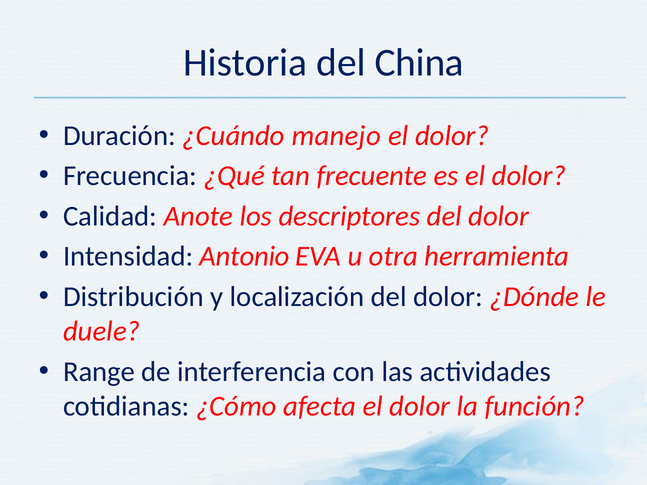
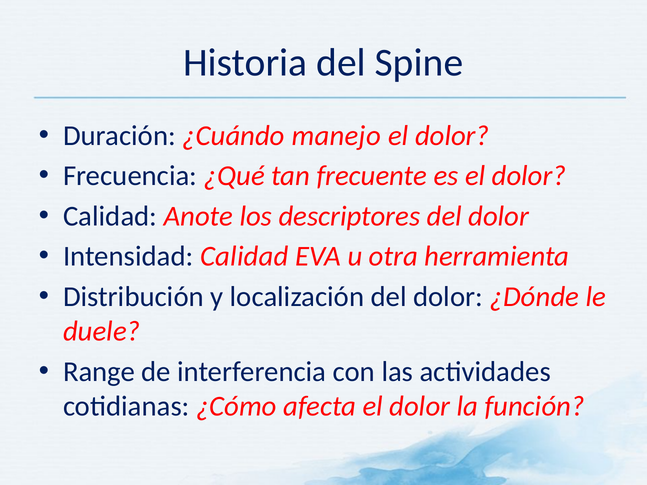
China: China -> Spine (419, 63)
Intensidad Antonio: Antonio -> Calidad (244, 257)
